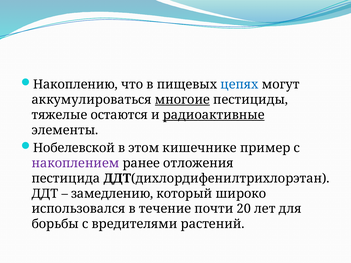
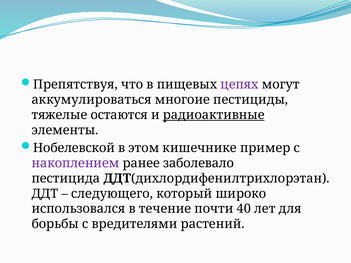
Накоплению: Накоплению -> Препятствуя (75, 85)
цепях colour: blue -> purple (240, 85)
многоие underline: present -> none (182, 100)
отложения: отложения -> заболевало (199, 163)
замедлению: замедлению -> следующего (112, 194)
20: 20 -> 40 (244, 209)
